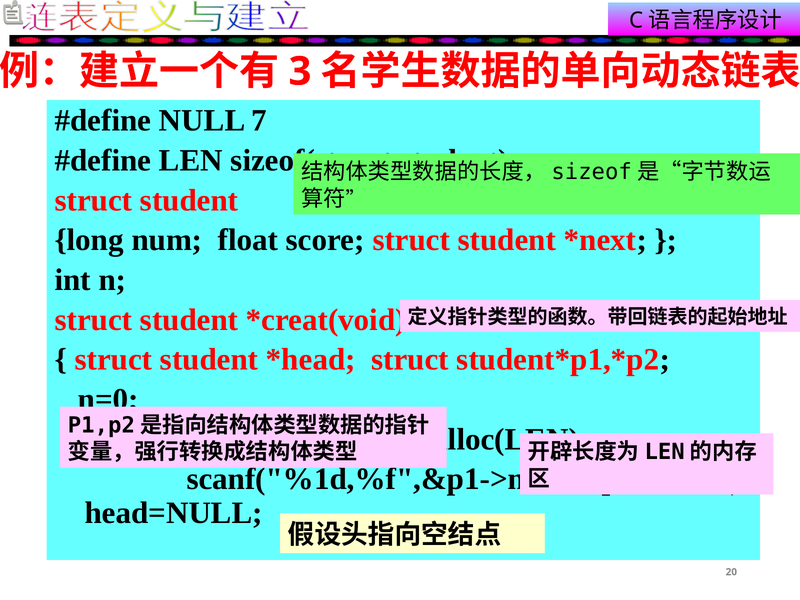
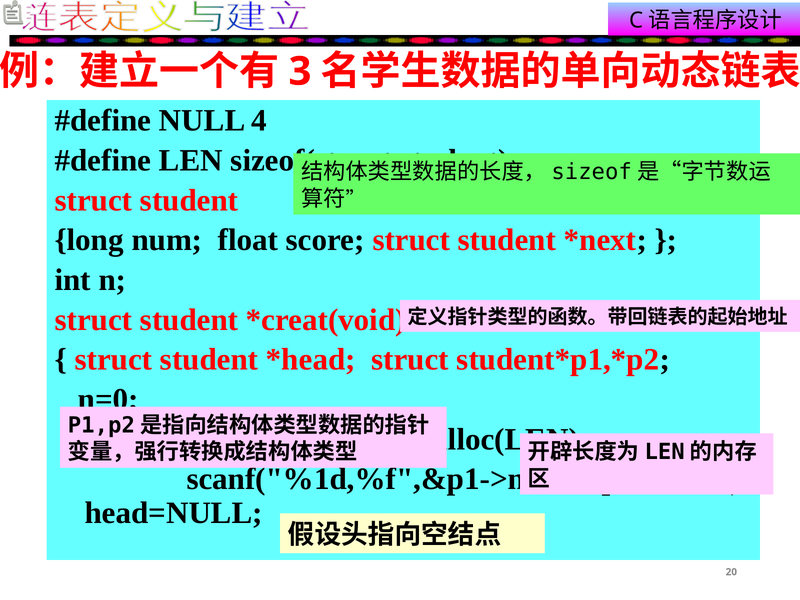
7: 7 -> 4 (259, 121)
